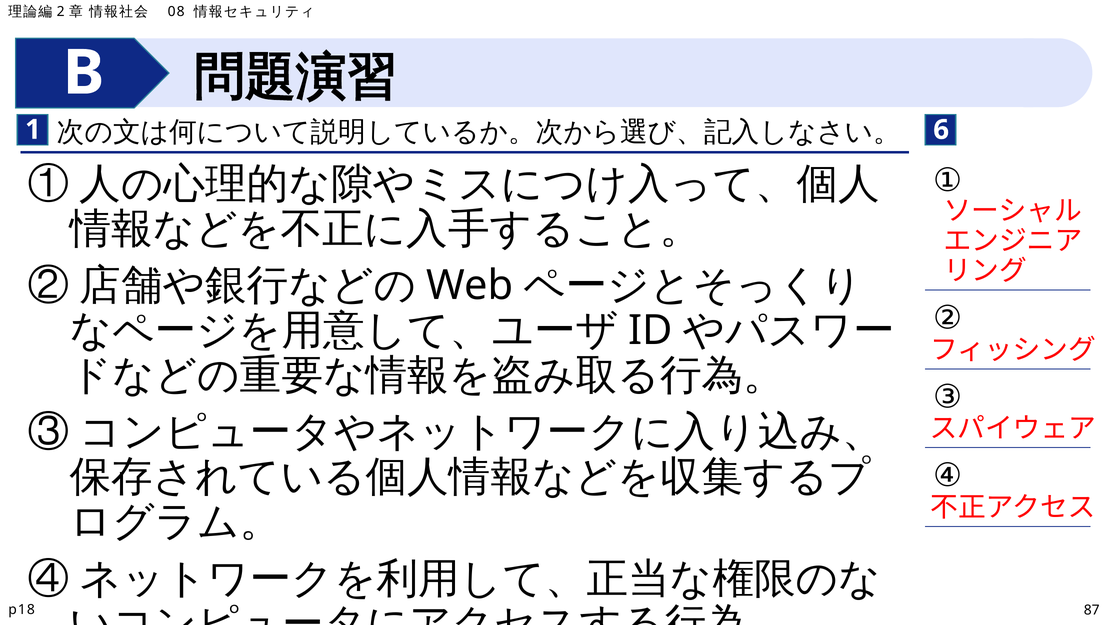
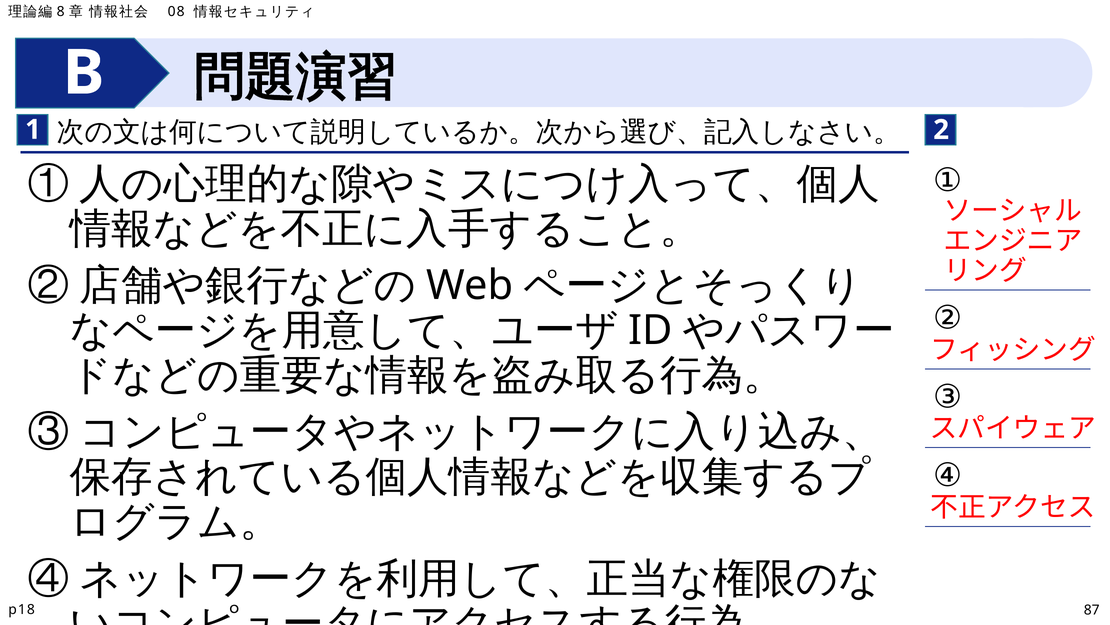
2: 2 -> 8 (61, 12)
6: 6 -> 2 (941, 130)
